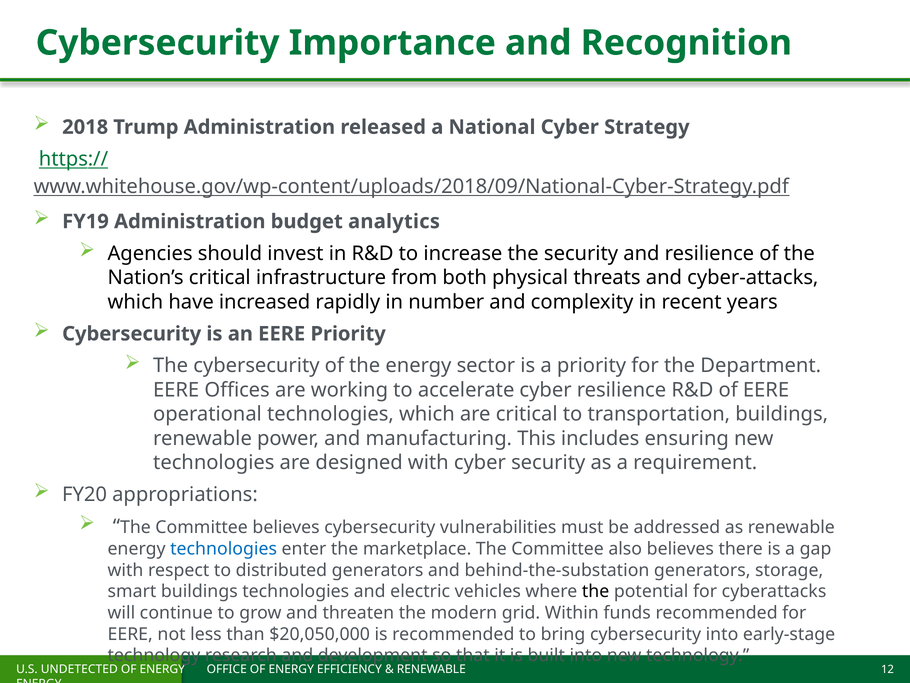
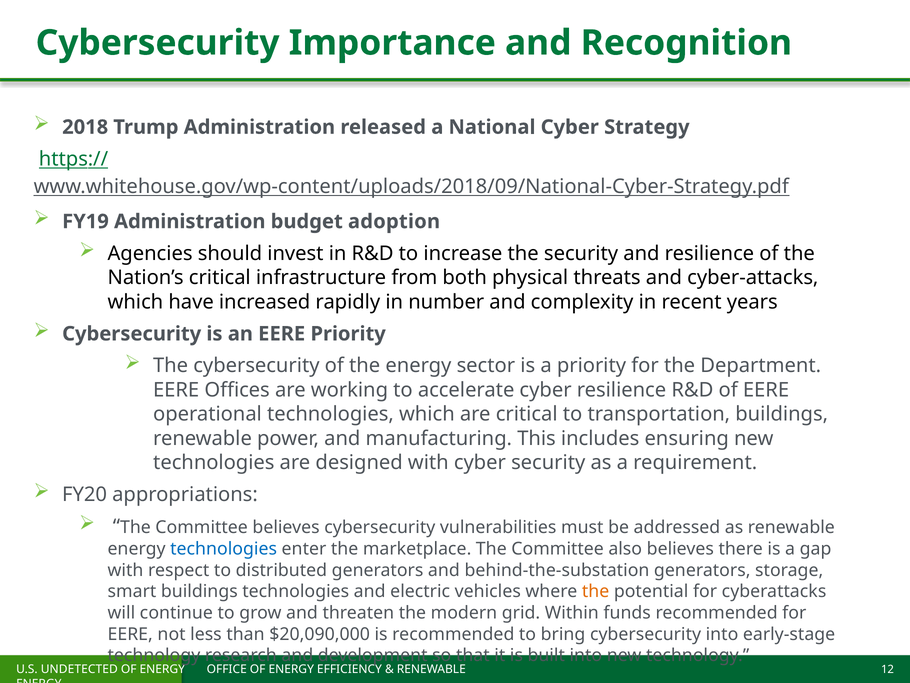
analytics: analytics -> adoption (394, 221)
the colour: black -> orange (596, 591)
$20,050,000: $20,050,000 -> $20,090,000 (320, 634)
